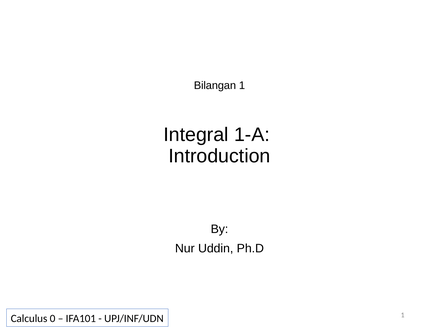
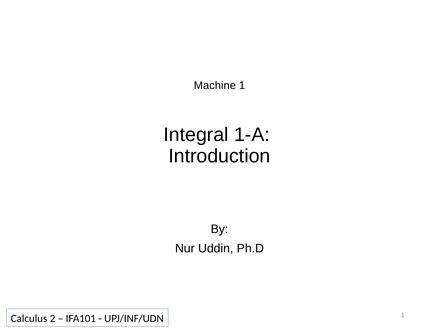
Bilangan: Bilangan -> Machine (215, 85)
0: 0 -> 2 (53, 318)
